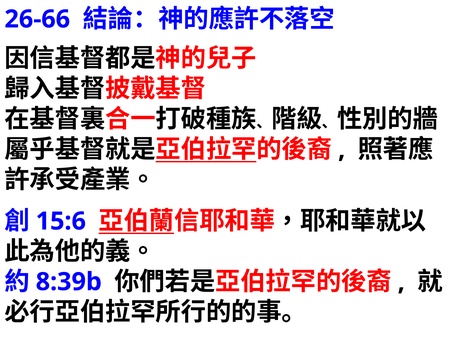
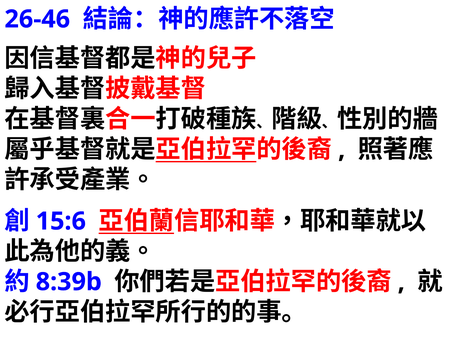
26-66: 26-66 -> 26-46 (37, 19)
